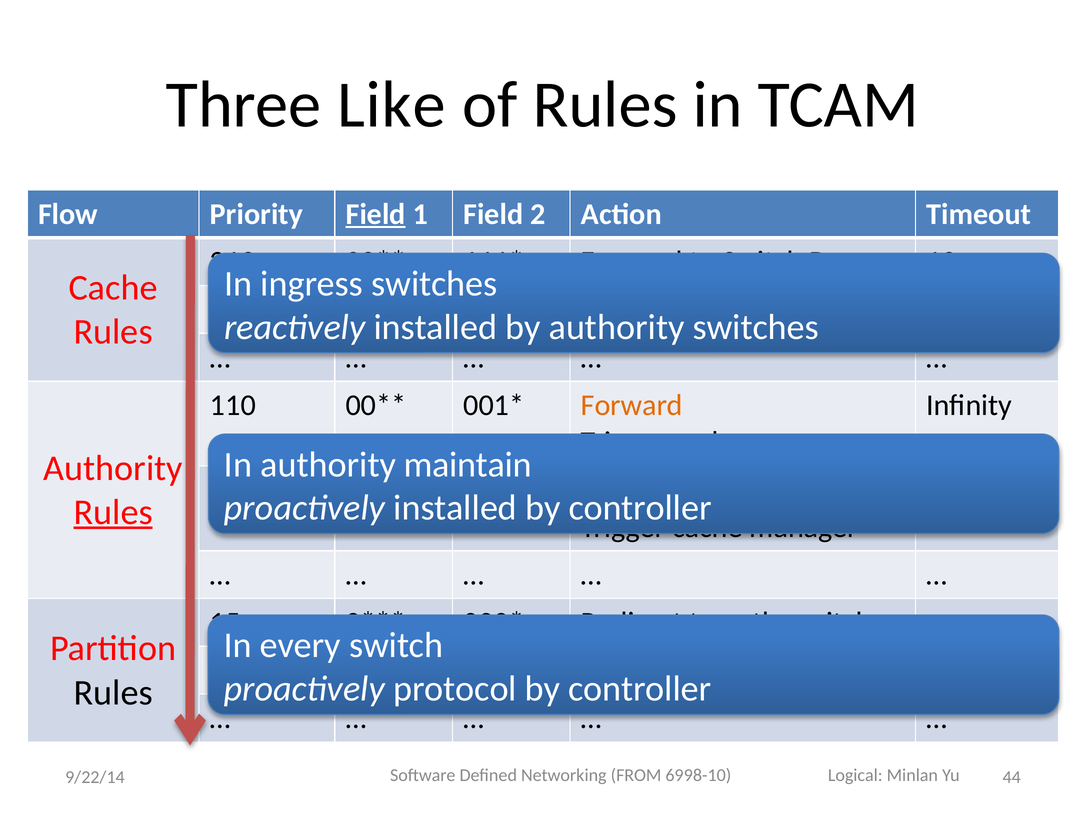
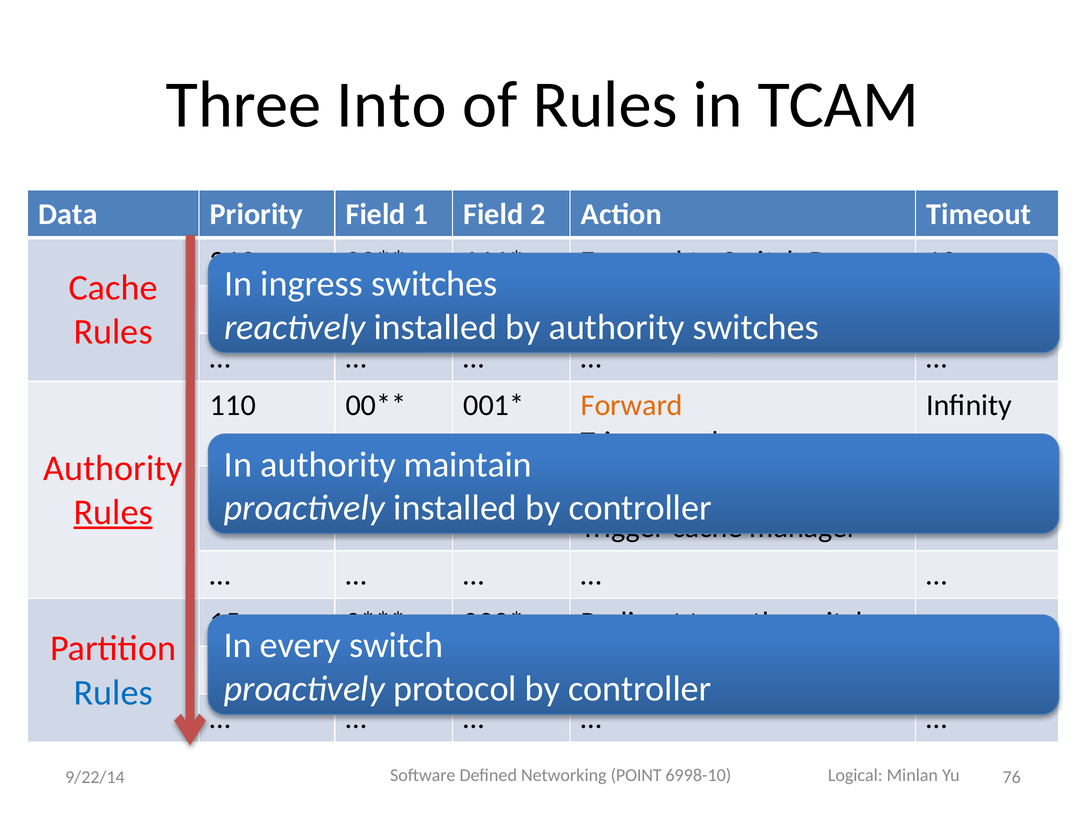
Like: Like -> Into (391, 105)
Flow: Flow -> Data (68, 214)
Field underline: present -> none (376, 214)
Rules colour: black -> blue (113, 693)
FROM: FROM -> POINT (636, 776)
44: 44 -> 76 (1012, 778)
